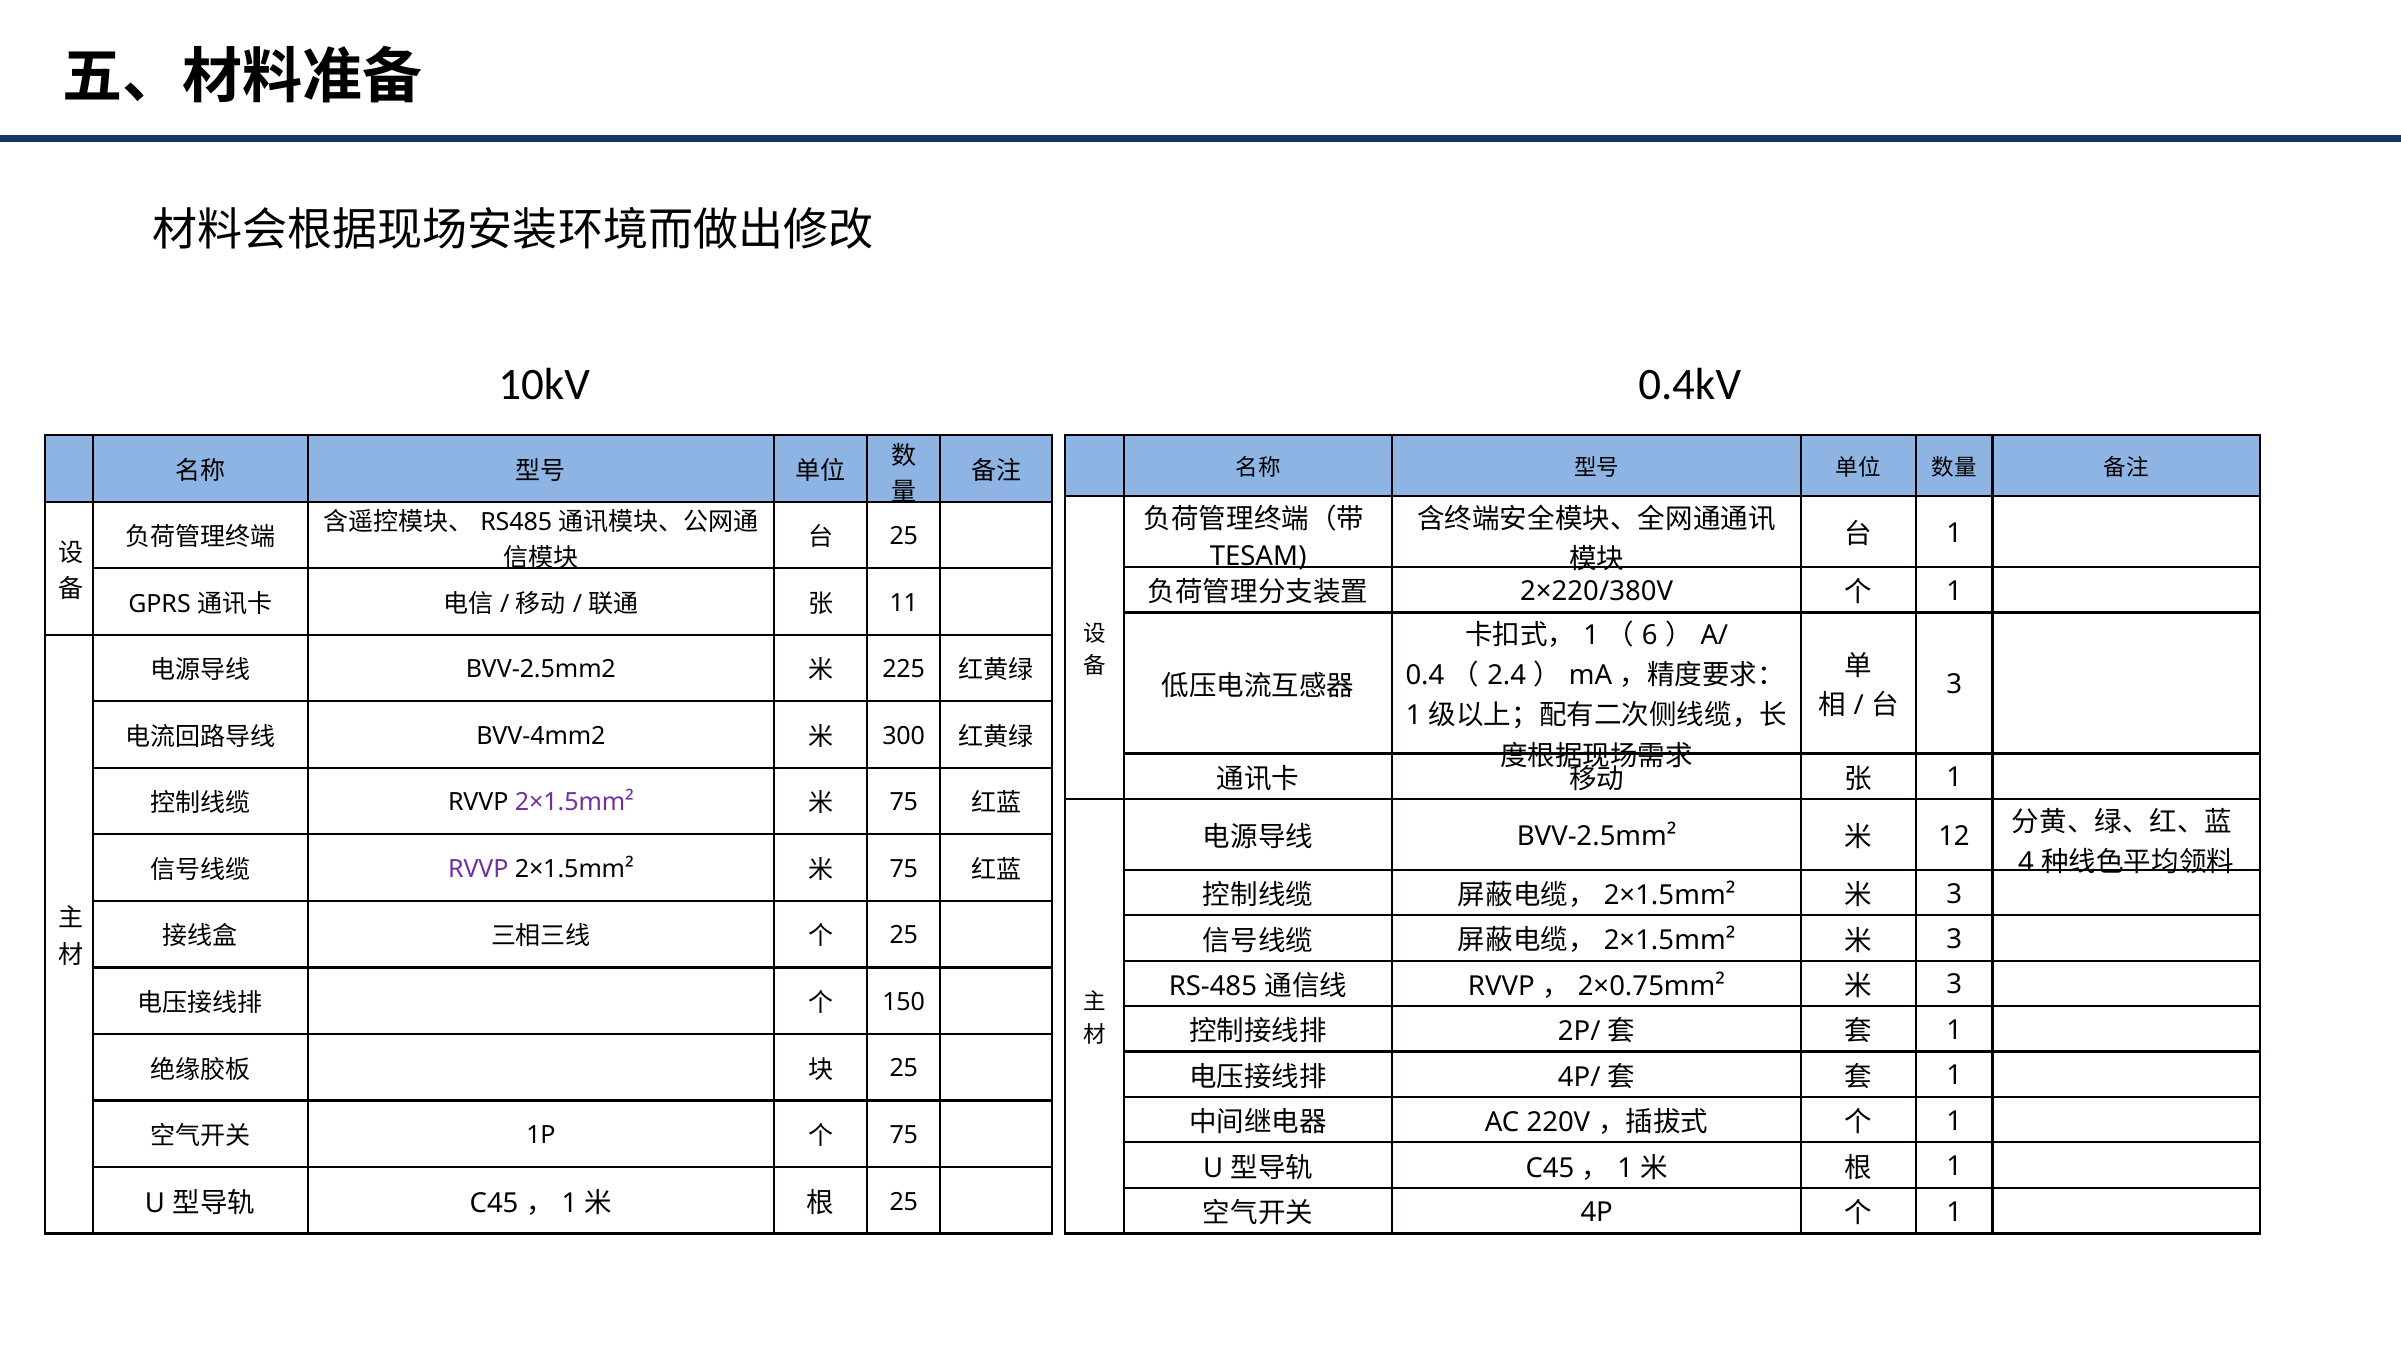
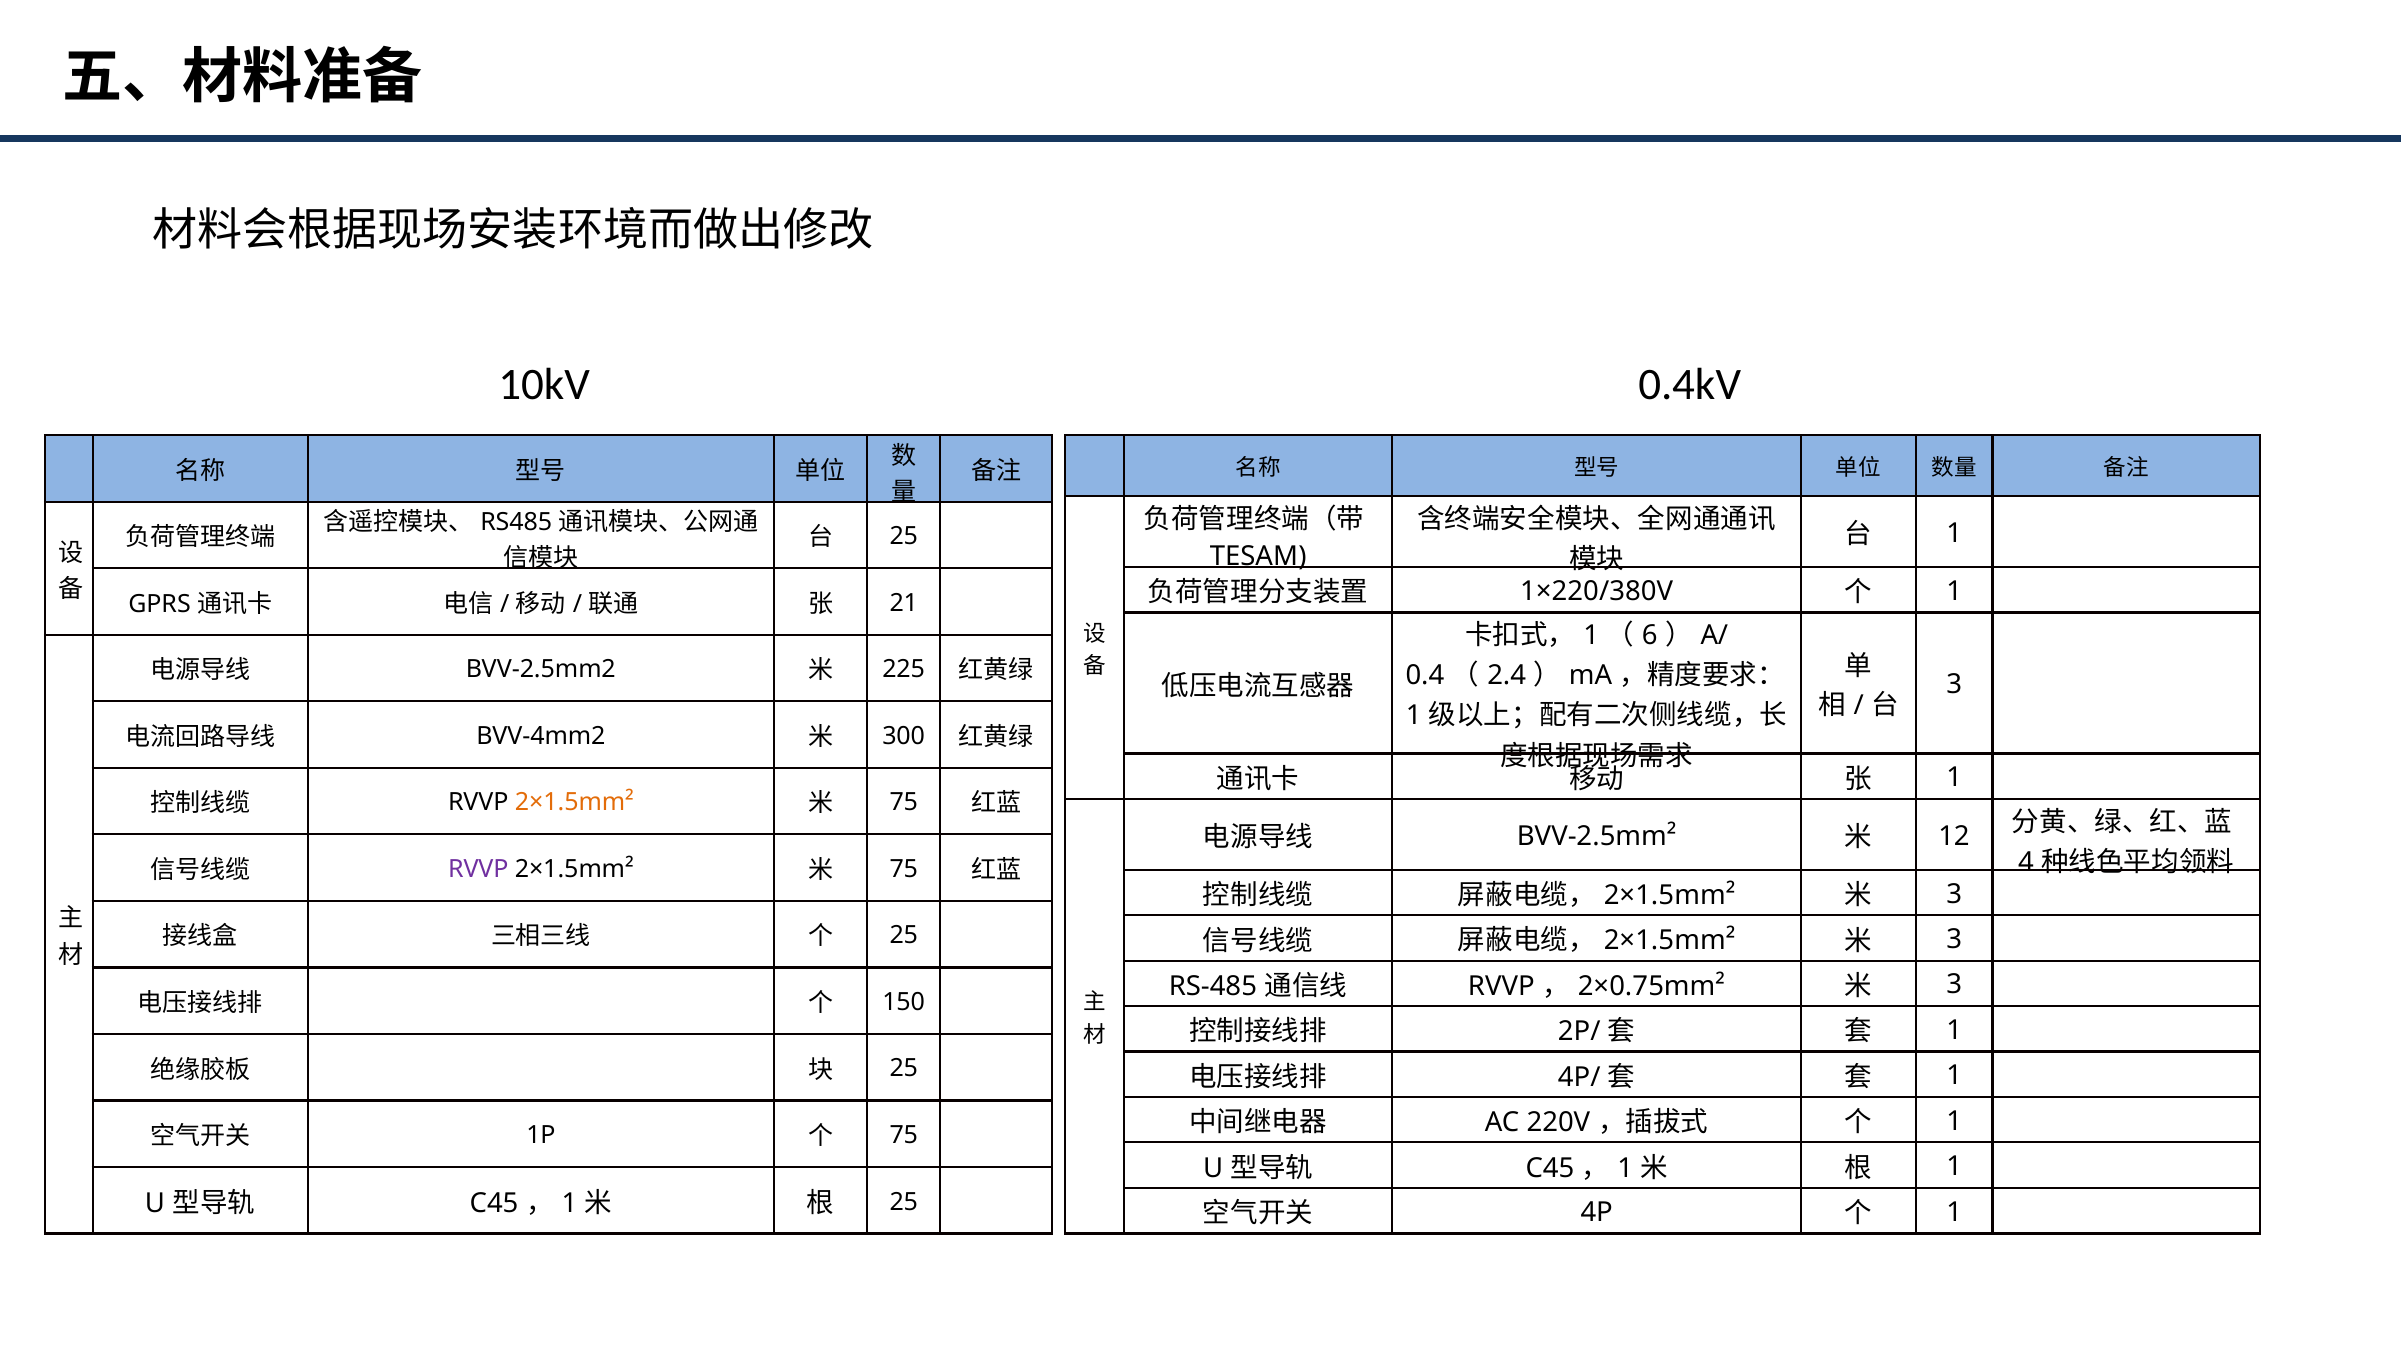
2×220/380V: 2×220/380V -> 1×220/380V (1597, 591)
11: 11 -> 21 (904, 603)
2×1.5mm² colour: purple -> orange (574, 802)
